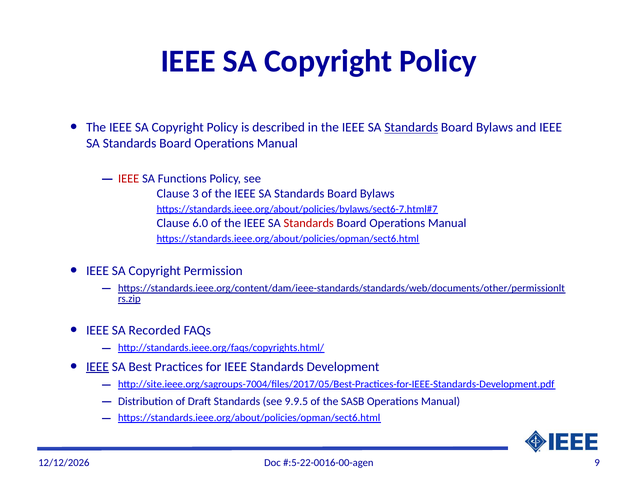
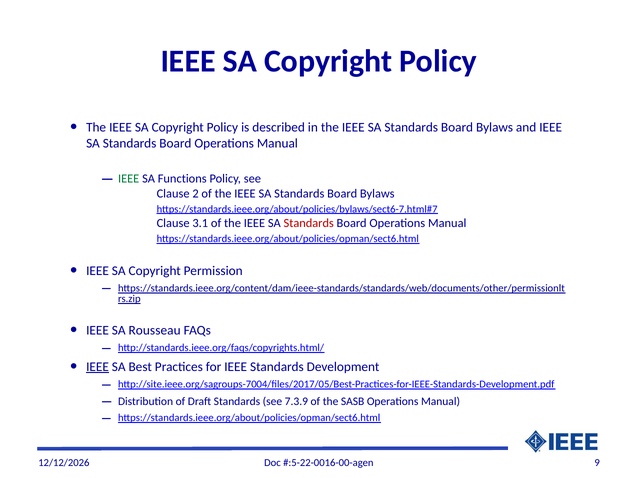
Standards underline: present -> none (411, 128)
IEEE colour: red -> green (129, 179)
3: 3 -> 2 (196, 194)
6.0: 6.0 -> 3.1 (200, 224)
Recorded: Recorded -> Rousseau (155, 331)
9.9.5: 9.9.5 -> 7.3.9 (296, 402)
